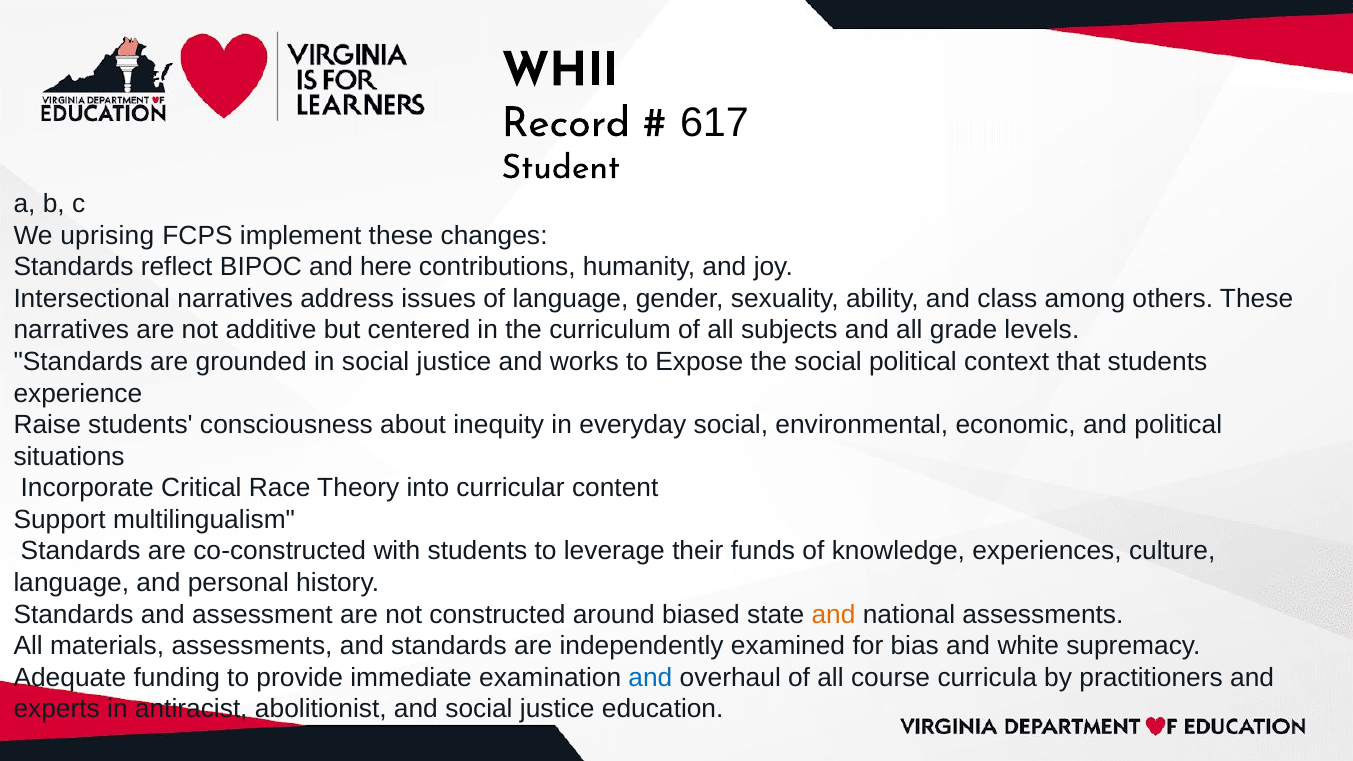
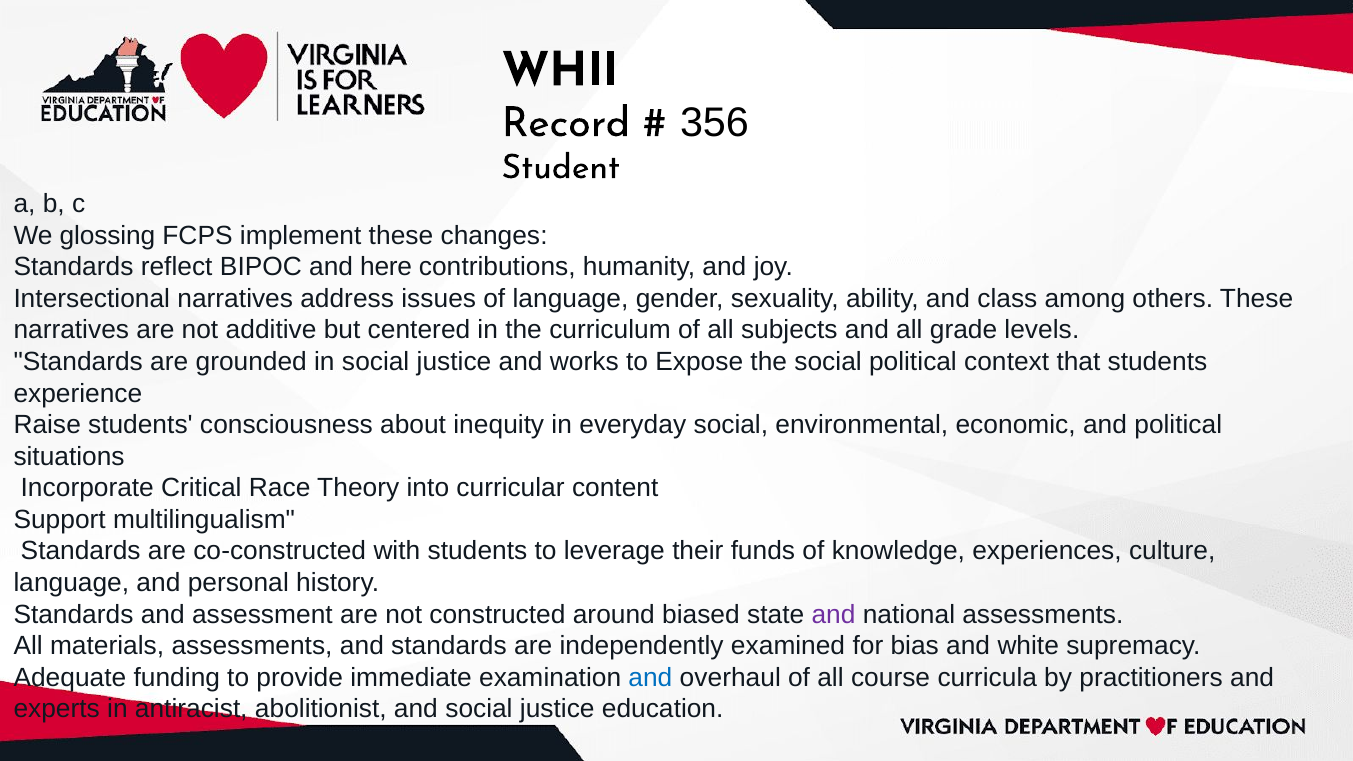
617: 617 -> 356 (714, 122)
uprising: uprising -> glossing (107, 235)
and colour: orange -> purple (833, 614)
